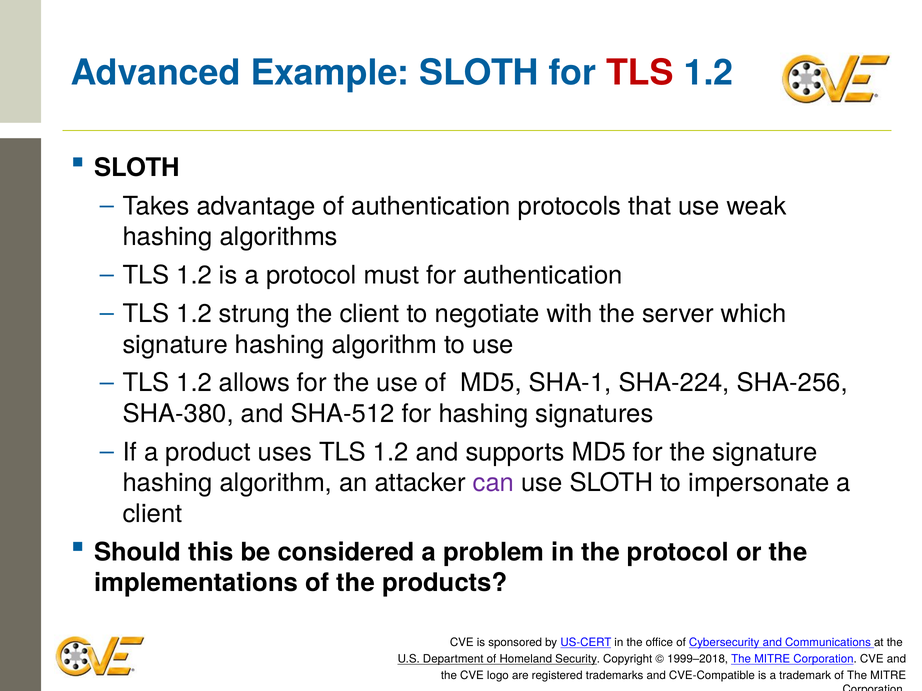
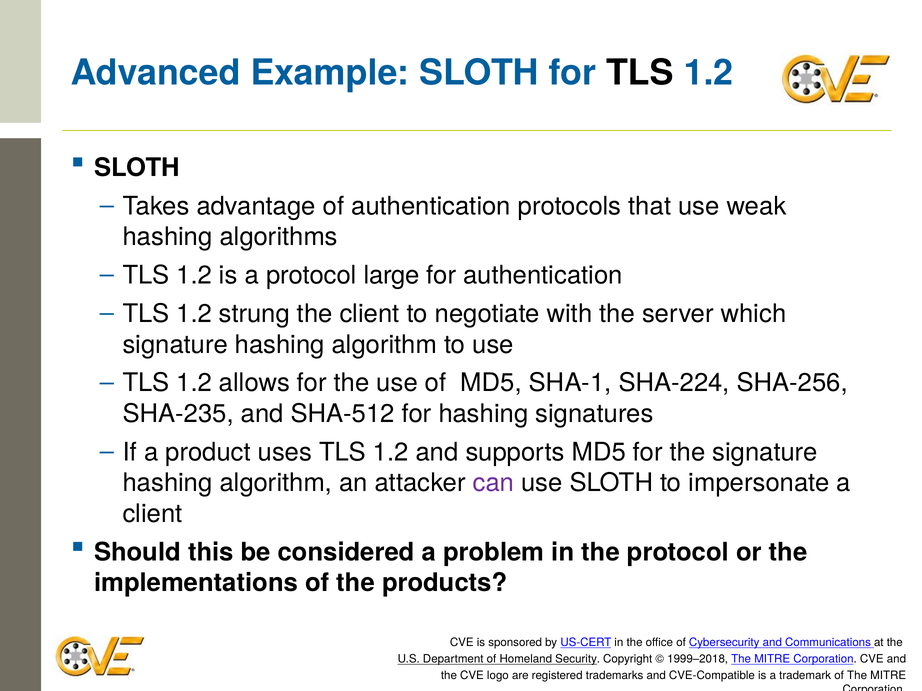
TLS colour: red -> black (640, 73)
must: must -> large (392, 276)
SHA-380: SHA-380 -> SHA-235 (178, 414)
